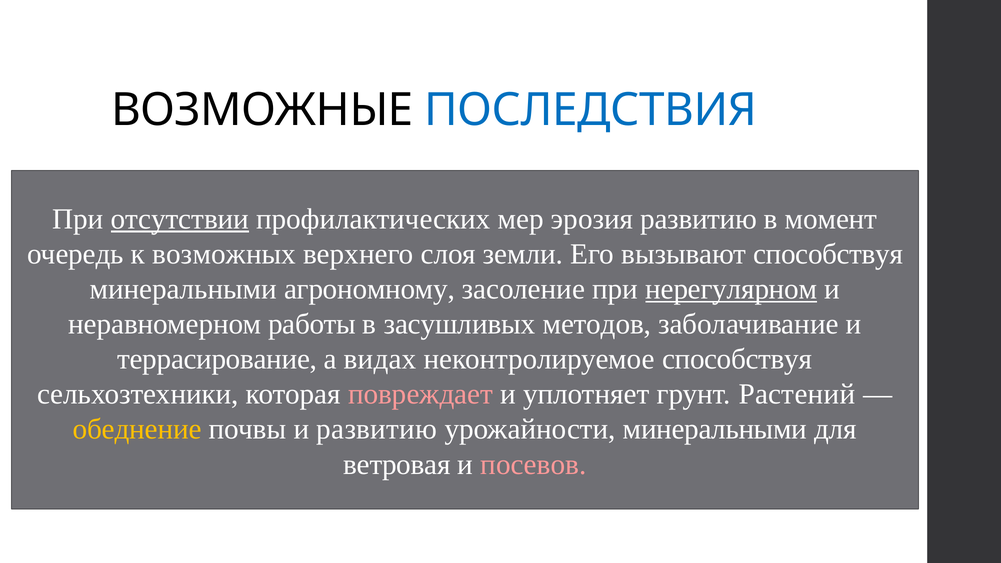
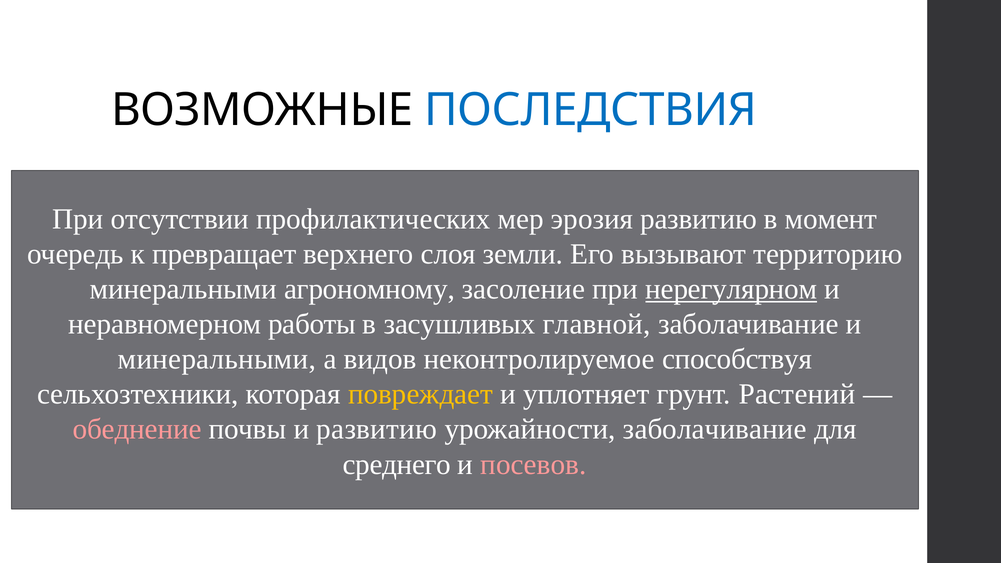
отсутствии underline: present -> none (180, 219)
возможных: возможных -> превращает (224, 254)
вызывают способствуя: способствуя -> территорию (828, 254)
методов: методов -> главной (597, 324)
террасирование: террасирование -> минеральными (217, 359)
видах: видах -> видов (380, 359)
повреждает colour: pink -> yellow (420, 394)
обеднение colour: yellow -> pink (137, 429)
урожайности минеральными: минеральными -> заболачивание (715, 429)
ветровая: ветровая -> среднего (397, 464)
